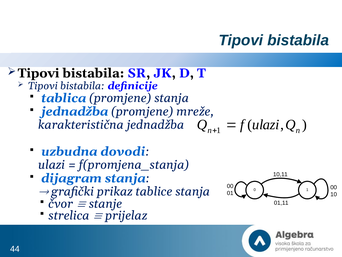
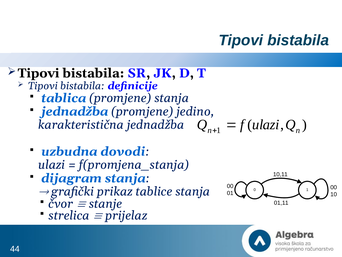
mreže: mreže -> jedino (195, 111)
